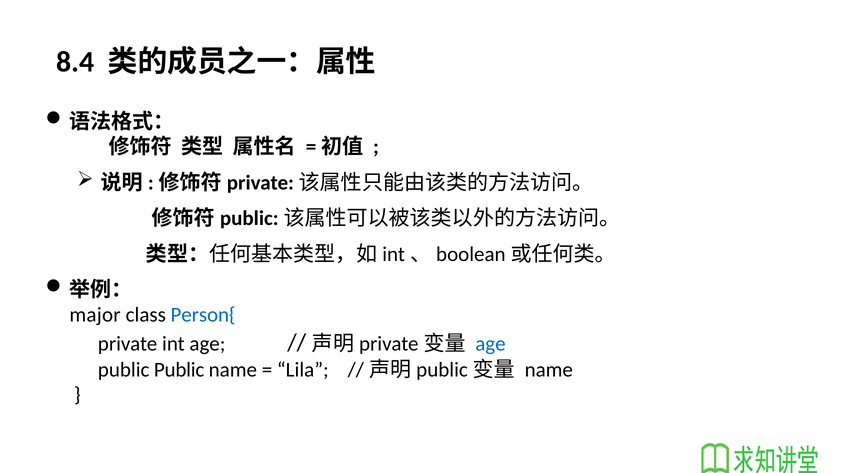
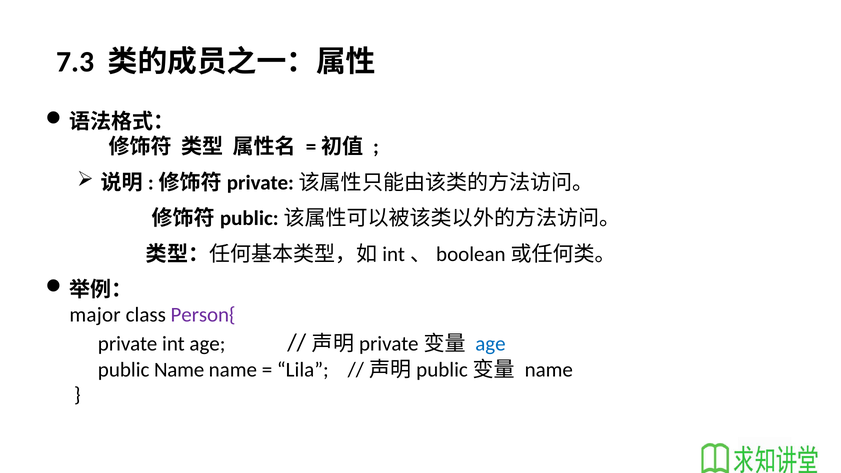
8.4: 8.4 -> 7.3 (75, 62)
Person{ colour: blue -> purple (203, 315)
public Public: Public -> Name (179, 370)
